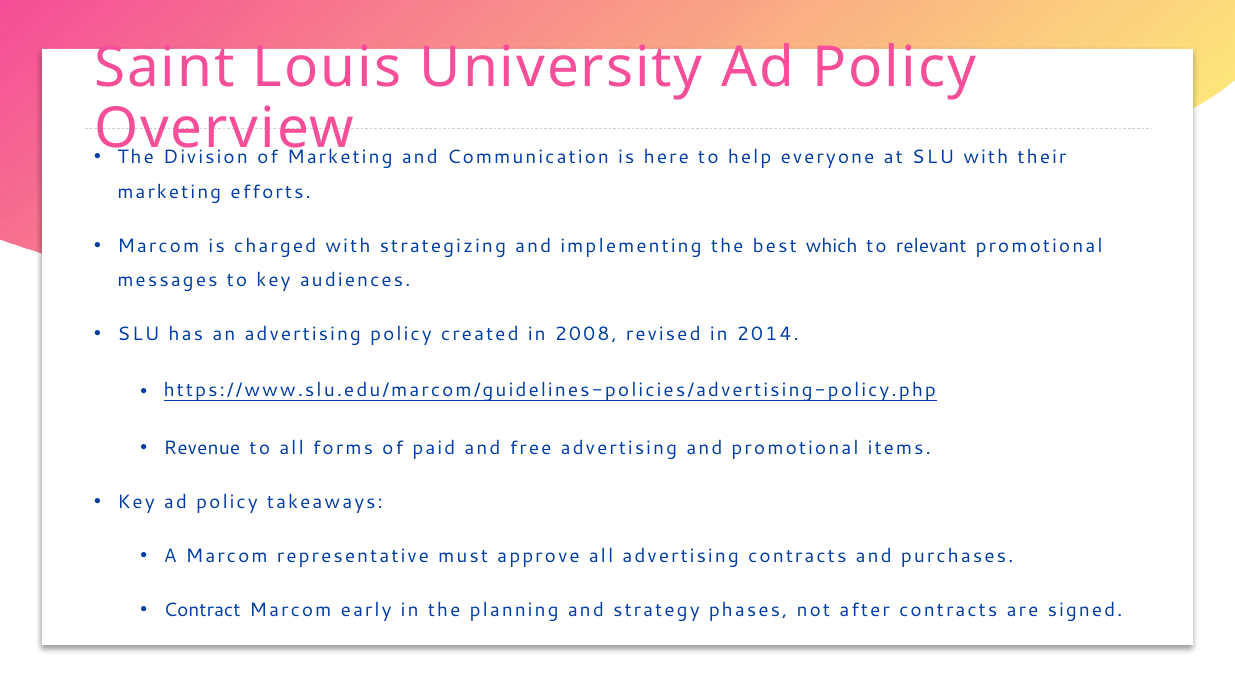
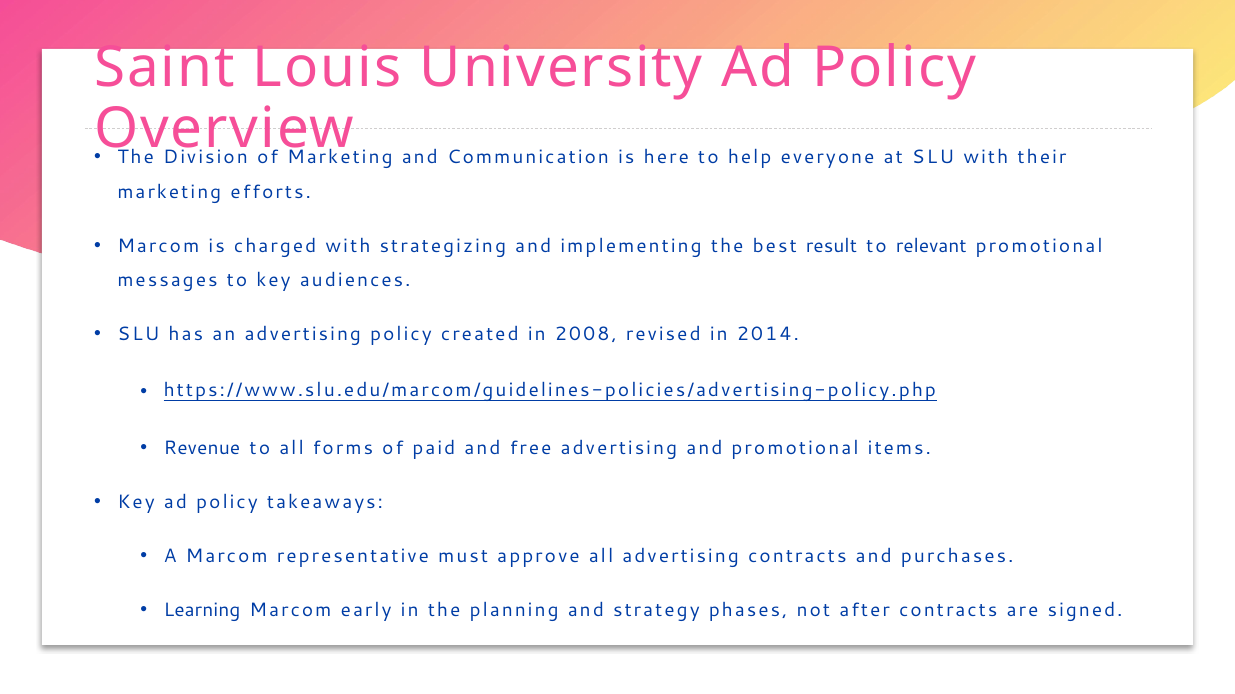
which: which -> result (831, 246)
Contract: Contract -> Learning (202, 611)
